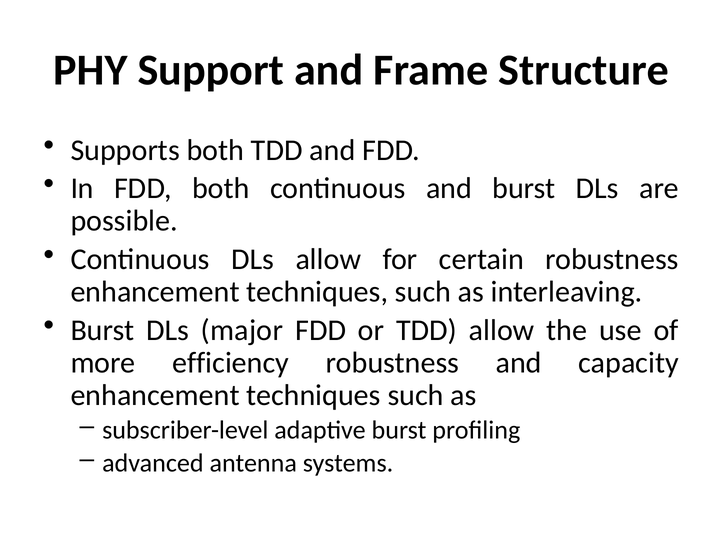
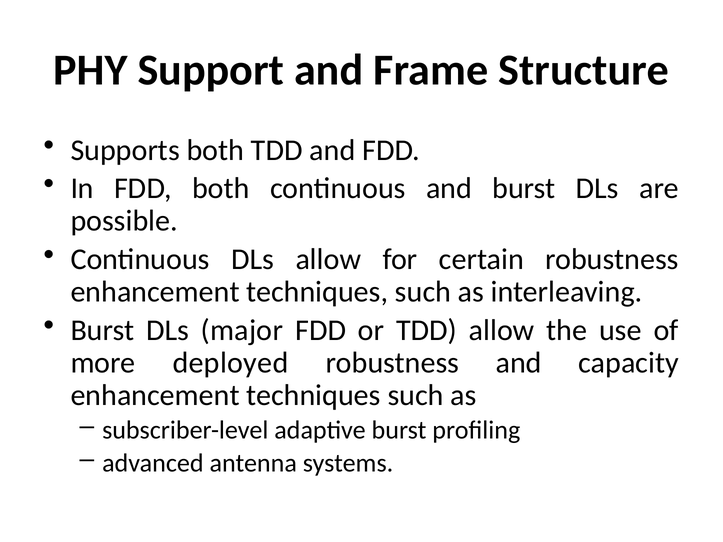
efficiency: efficiency -> deployed (230, 363)
